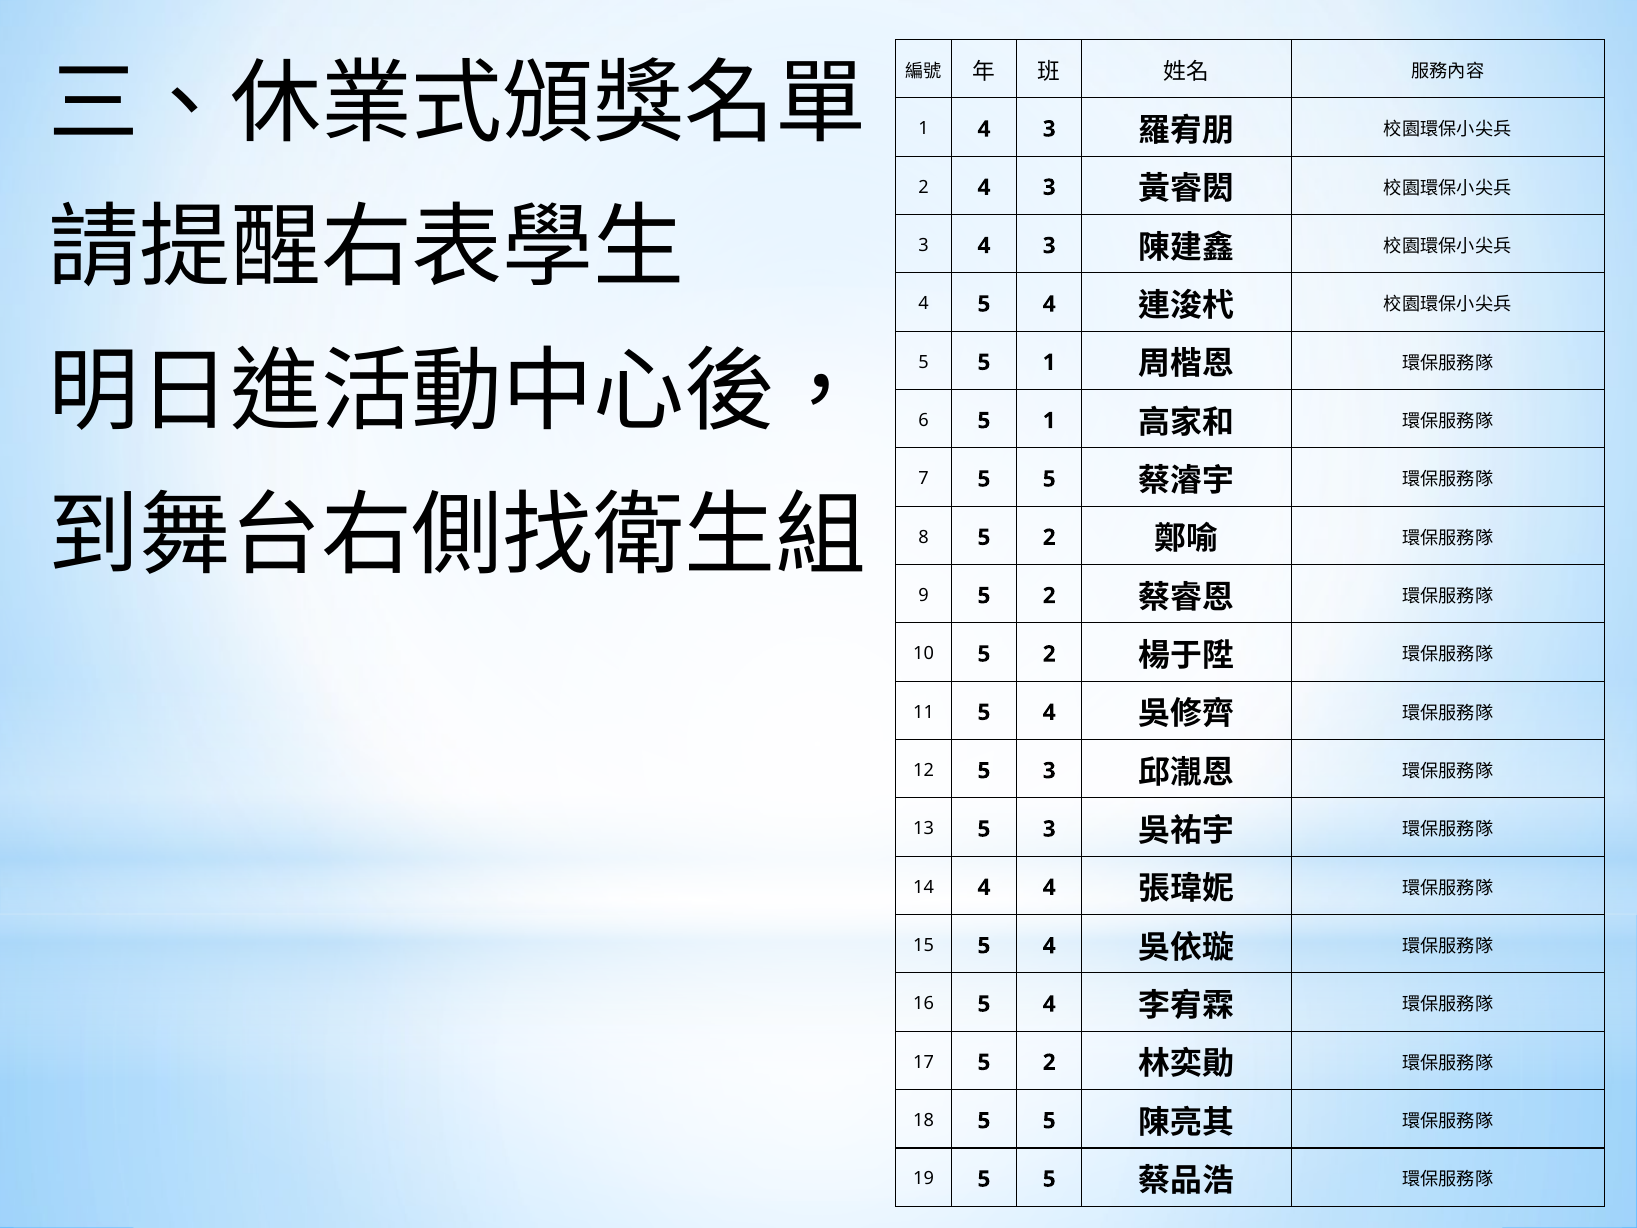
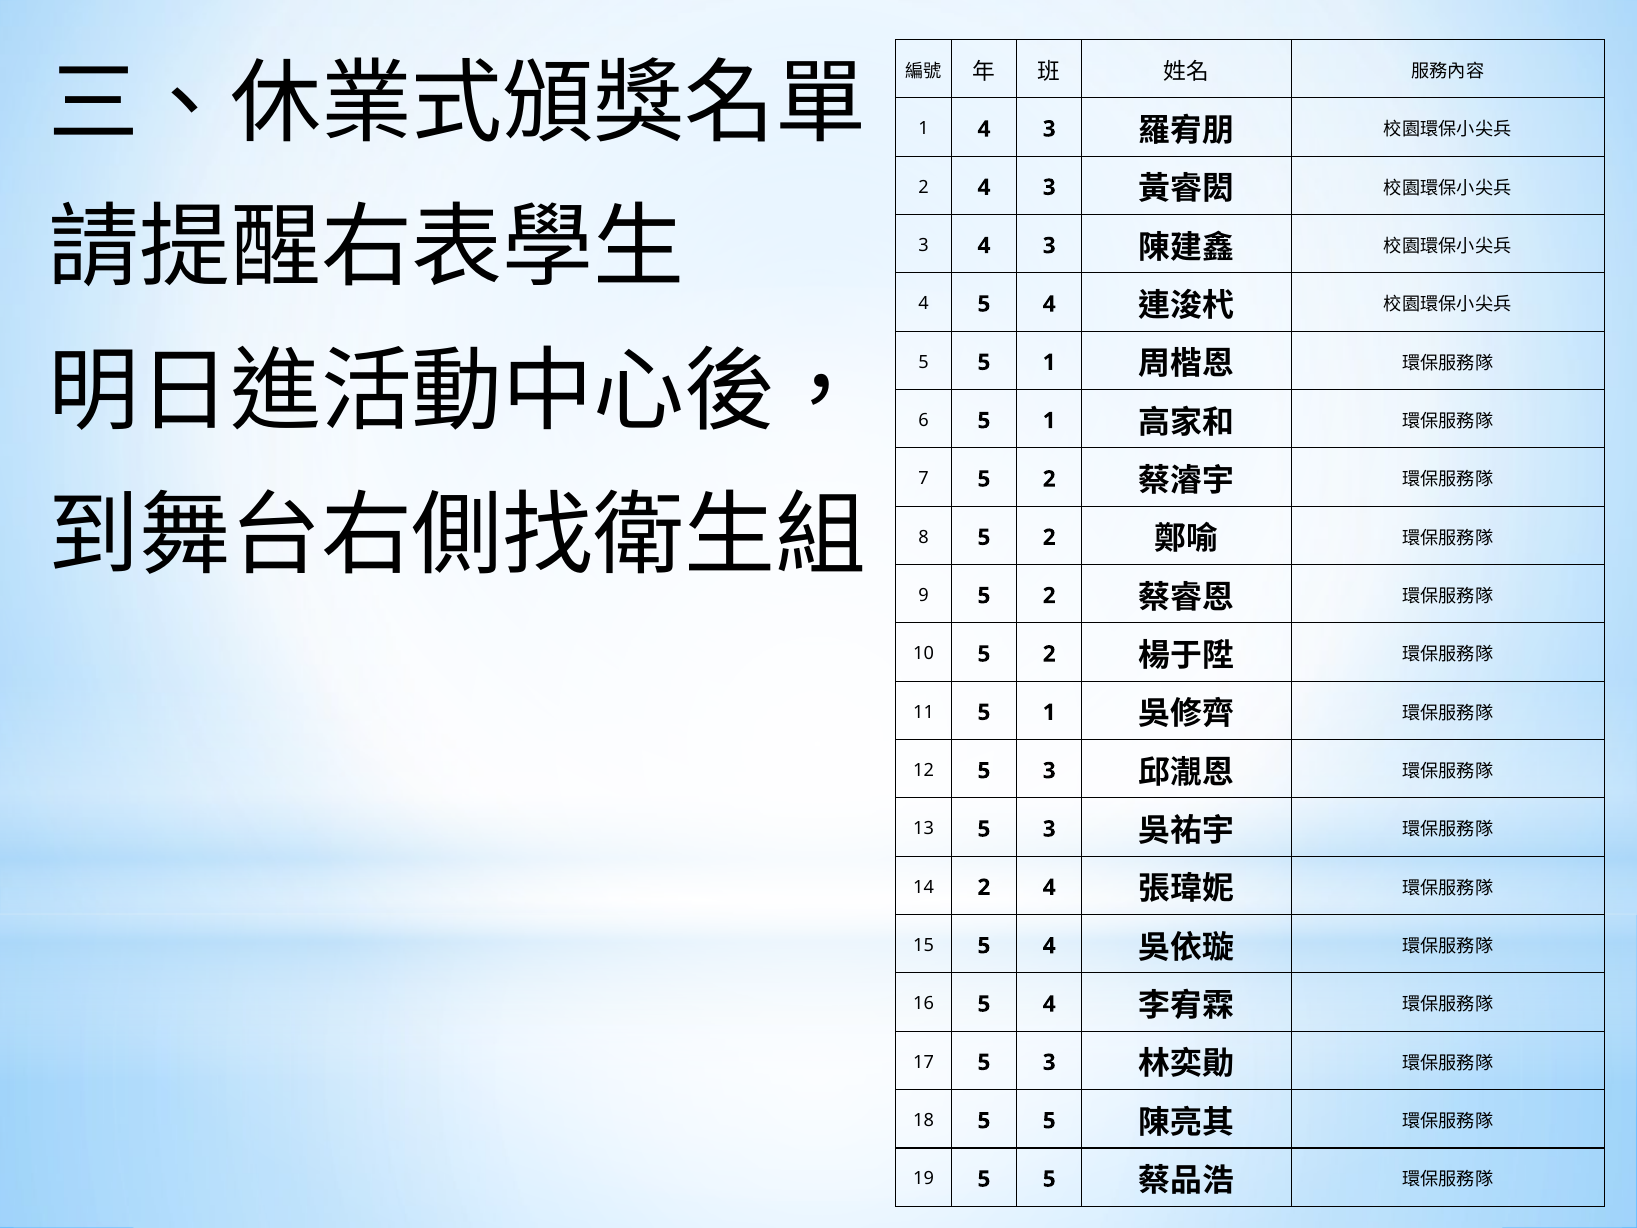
7 5 5: 5 -> 2 (1049, 479)
11 5 4: 4 -> 1 (1049, 712)
14 4: 4 -> 2 (984, 887)
17 5 2: 2 -> 3 (1049, 1062)
